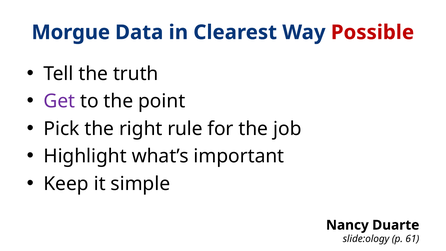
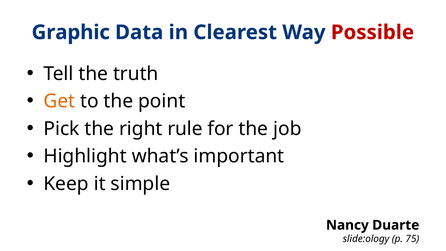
Morgue: Morgue -> Graphic (71, 32)
Get colour: purple -> orange (59, 101)
61: 61 -> 75 (412, 239)
